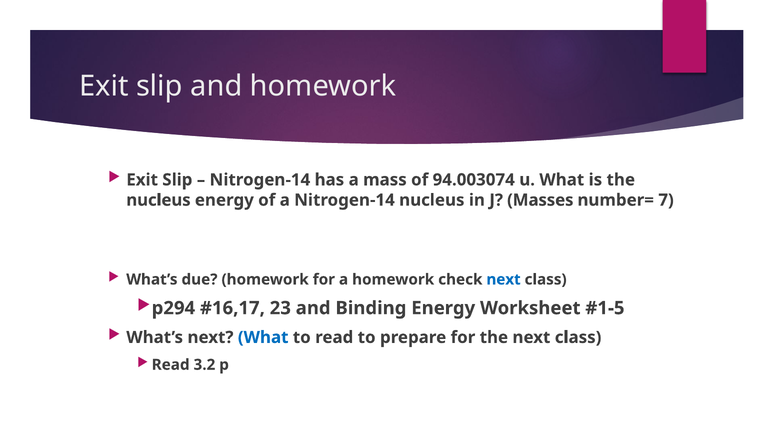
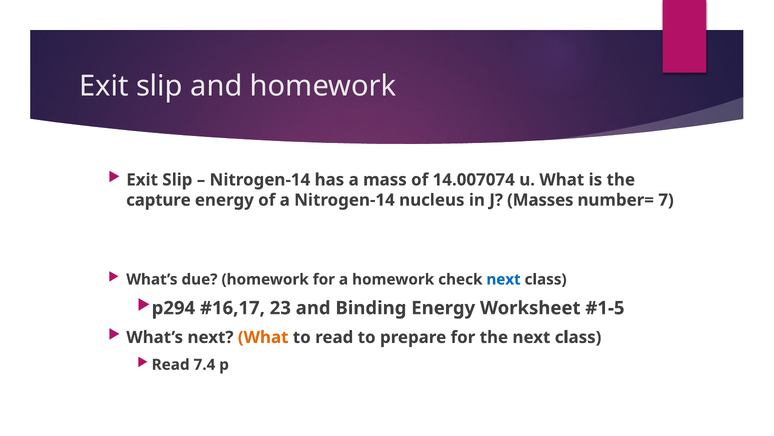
94.003074: 94.003074 -> 14.007074 (474, 180)
nucleus: nucleus -> capture (158, 200)
What colour: blue -> orange (263, 337)
3.2: 3.2 -> 7.4 (204, 364)
